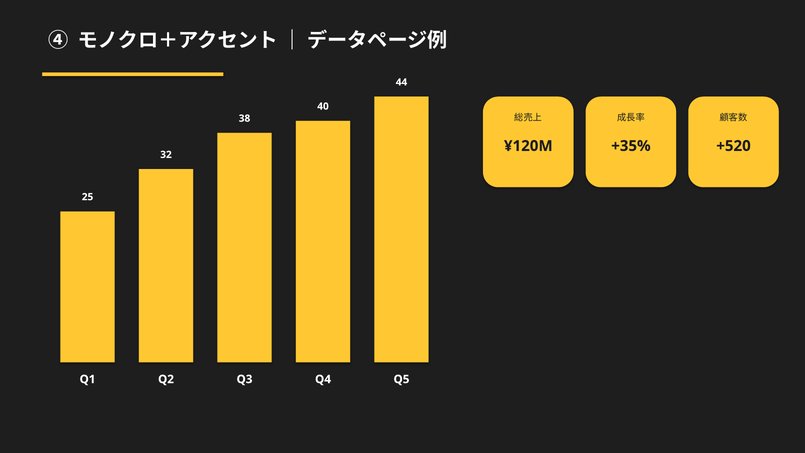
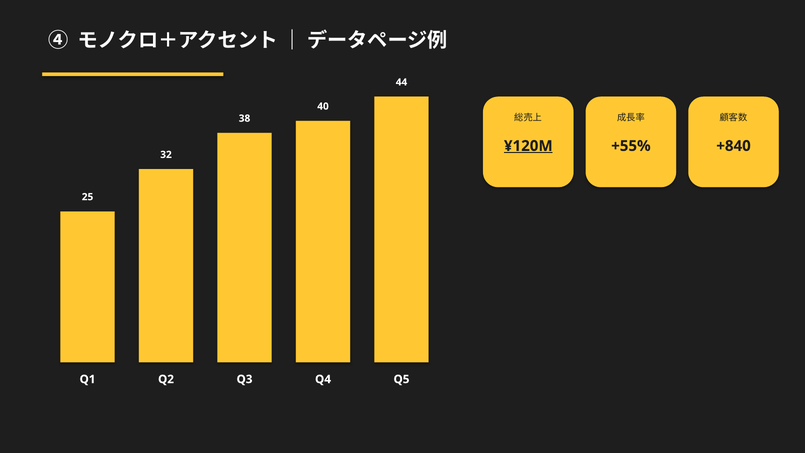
¥120M underline: none -> present (528, 146)
+35%: +35% -> +55% (631, 146)
+520: +520 -> +840 (734, 146)
